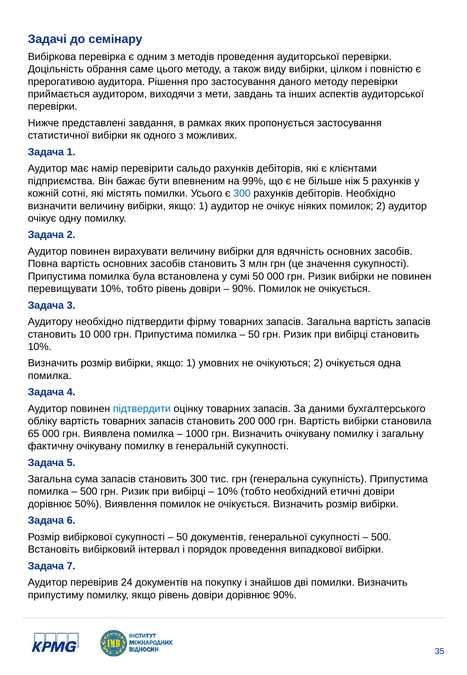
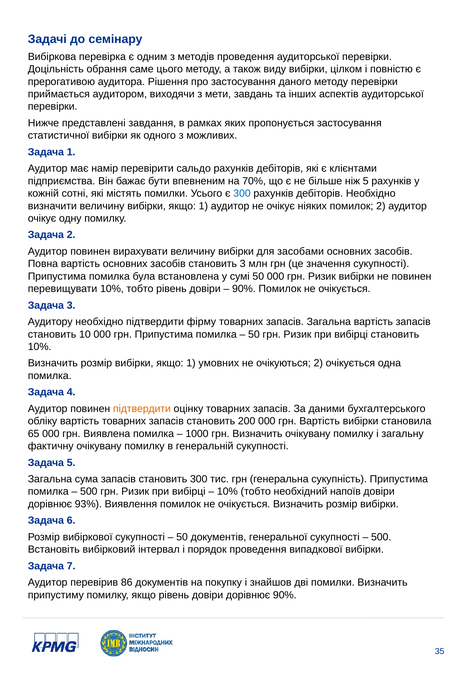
99%: 99% -> 70% (254, 181)
вдячність: вдячність -> засобами (301, 251)
підтвердити colour: blue -> orange (142, 408)
етичні: етичні -> напоїв (345, 491)
50%: 50% -> 93% (88, 504)
24: 24 -> 86 (127, 582)
